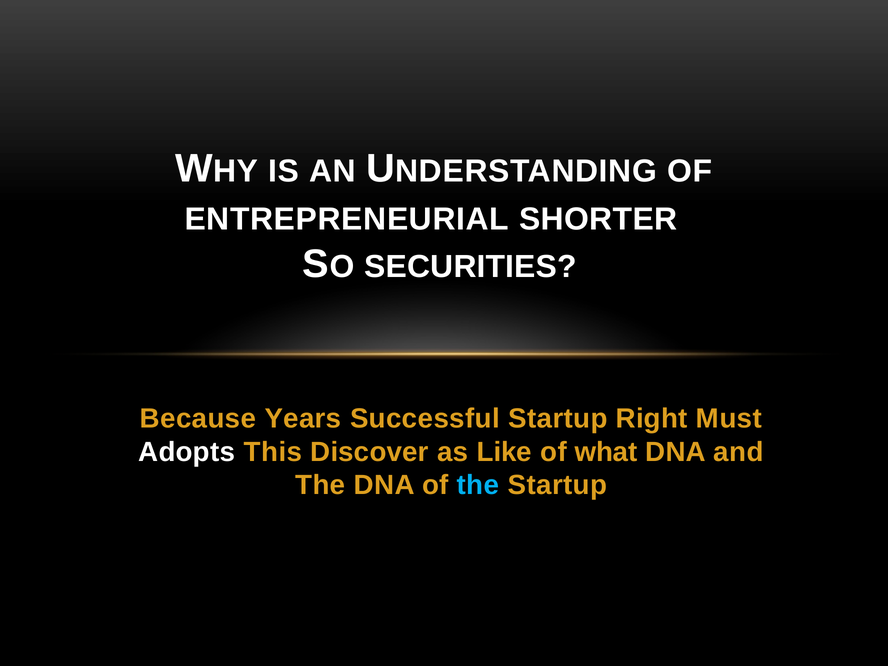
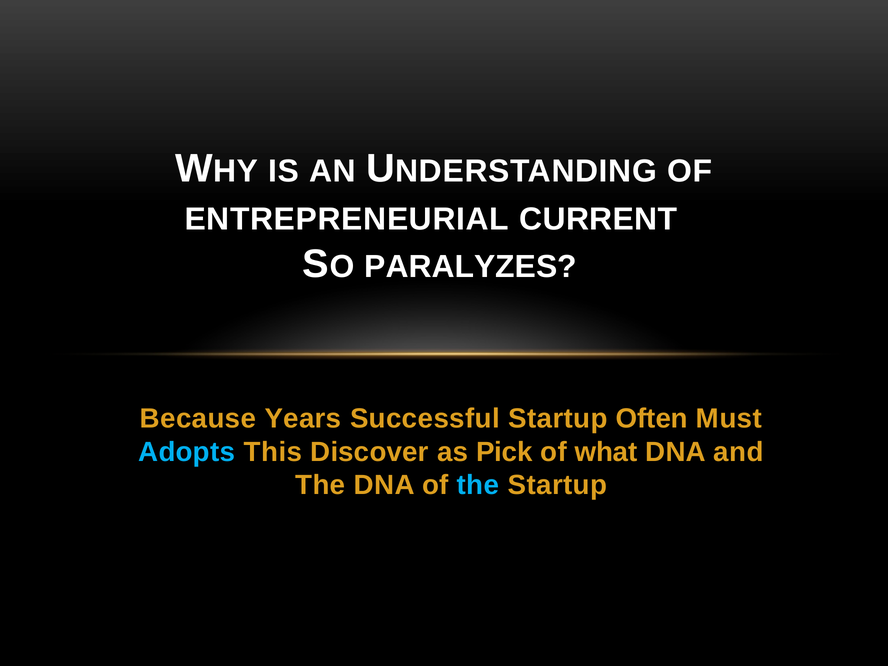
SHORTER: SHORTER -> CURRENT (598, 219)
SECURITIES: SECURITIES -> PARALYZES (471, 267)
Right: Right -> Often (652, 419)
Adopts colour: white -> light blue (187, 452)
Like: Like -> Pick (504, 452)
